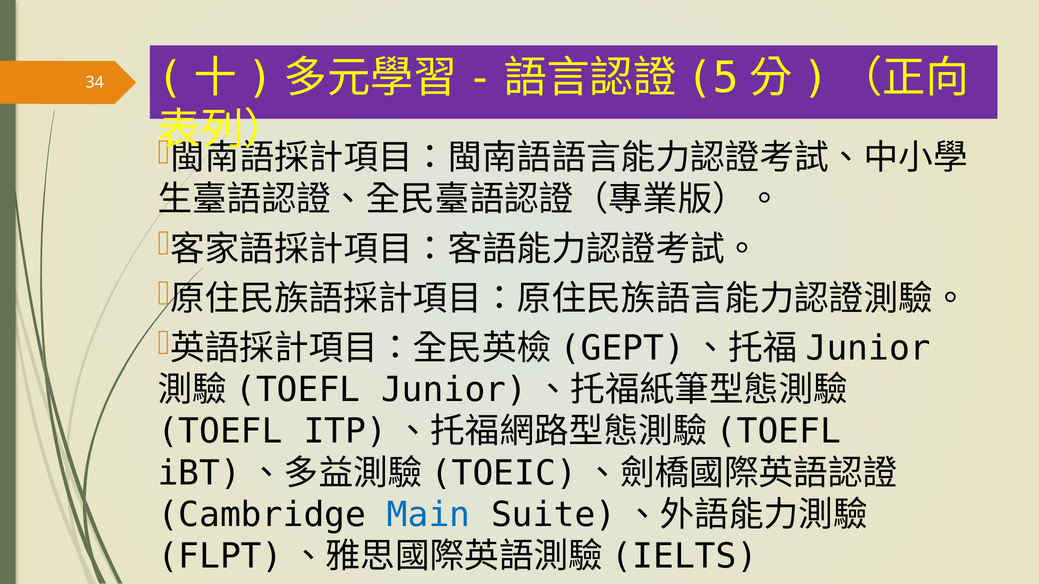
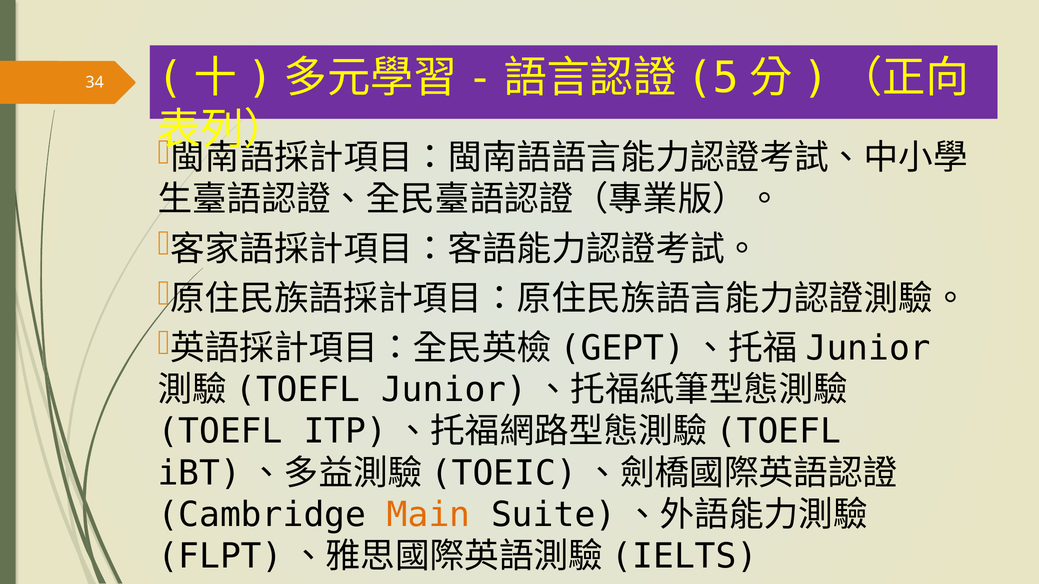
Main colour: blue -> orange (429, 515)
